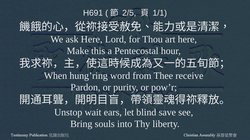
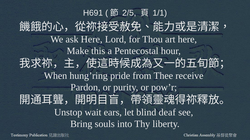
word: word -> pride (120, 76)
save: save -> deaf (167, 113)
